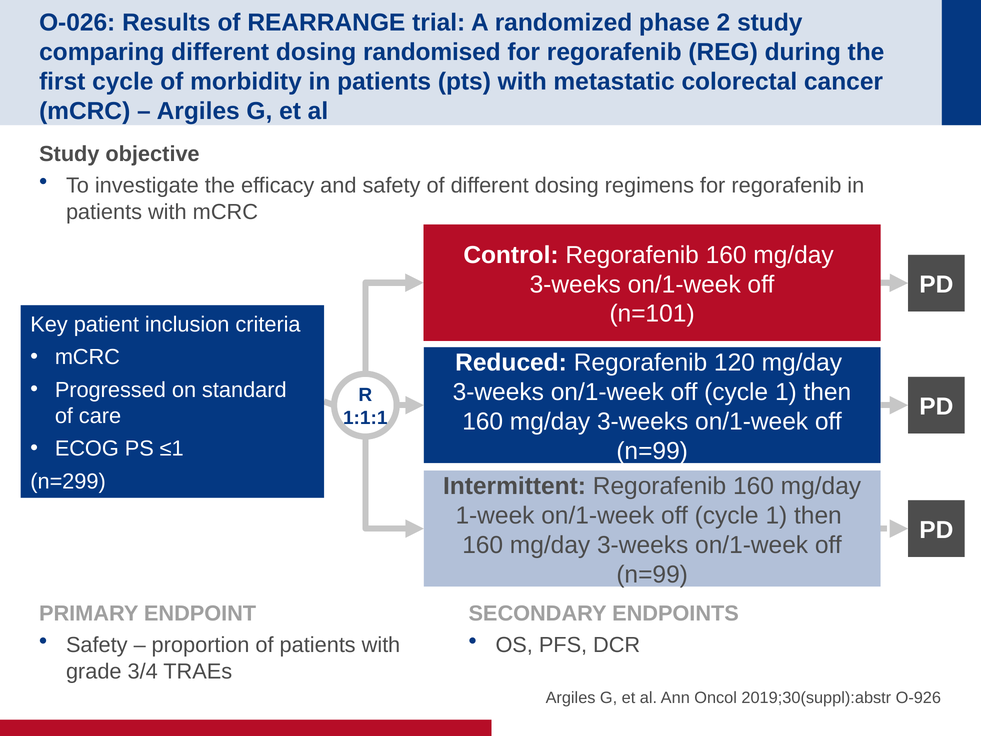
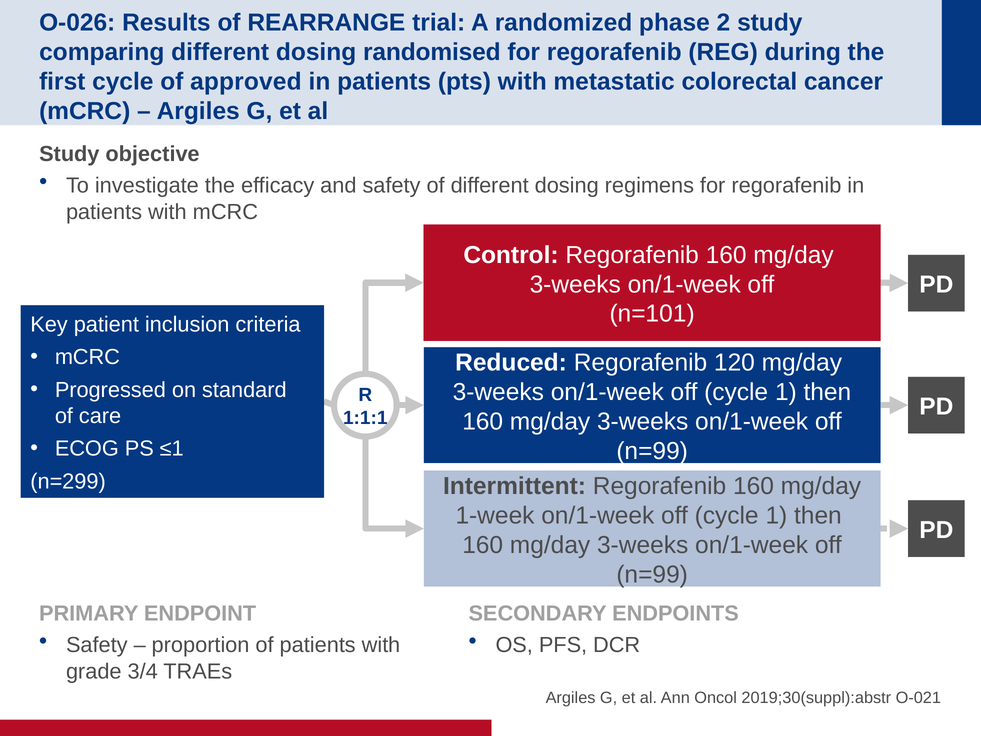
morbidity: morbidity -> approved (246, 81)
O-926: O-926 -> O-021 (918, 698)
